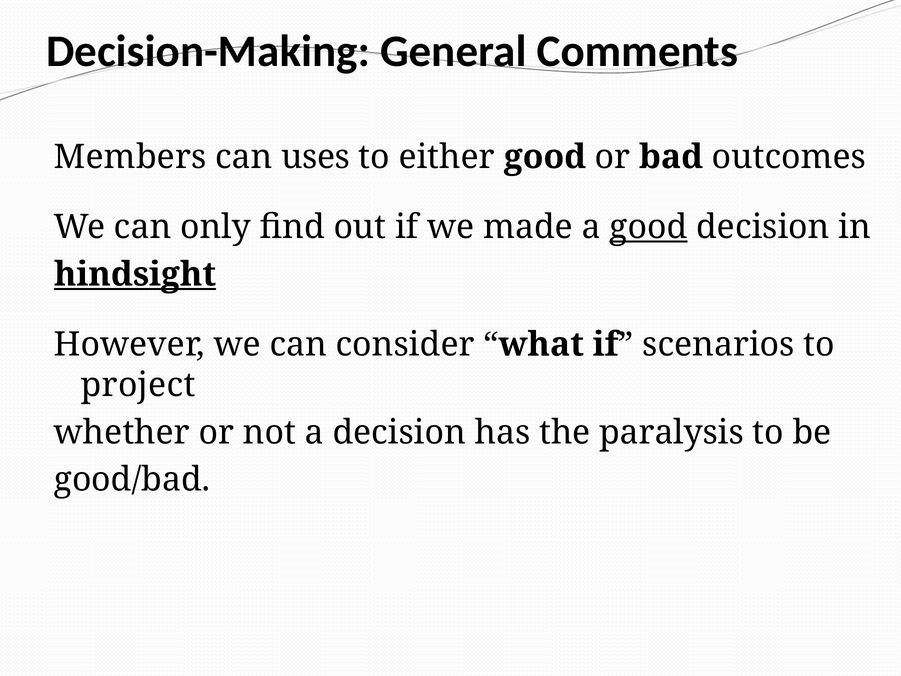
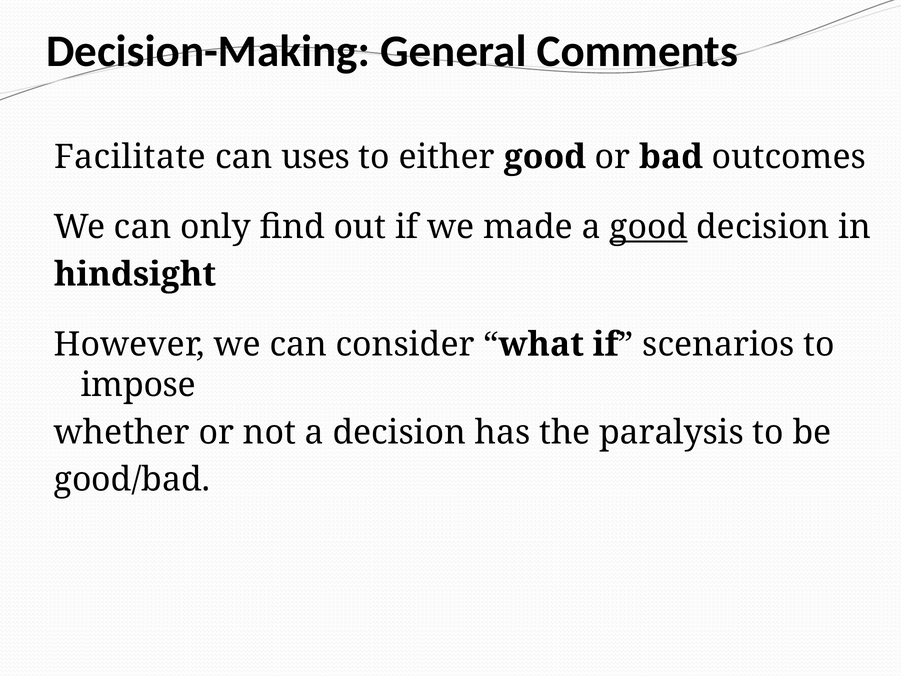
Members: Members -> Facilitate (130, 157)
hindsight underline: present -> none (135, 274)
project: project -> impose (138, 385)
